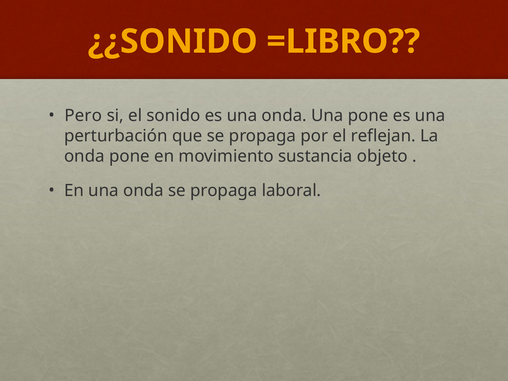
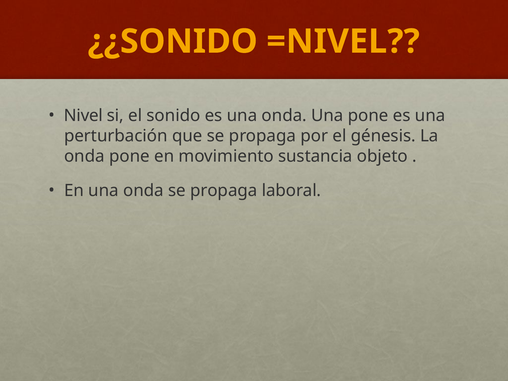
=LIBRO: =LIBRO -> =NIVEL (343, 41)
Pero: Pero -> Nivel (83, 115)
reflejan: reflejan -> génesis (383, 136)
